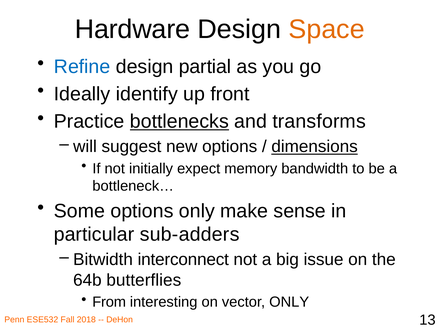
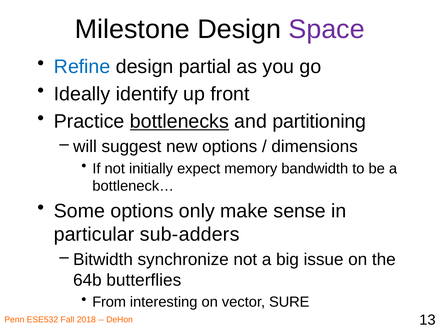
Hardware: Hardware -> Milestone (132, 29)
Space colour: orange -> purple (327, 29)
transforms: transforms -> partitioning (319, 121)
dimensions underline: present -> none (315, 147)
interconnect: interconnect -> synchronize (183, 260)
vector ONLY: ONLY -> SURE (289, 302)
